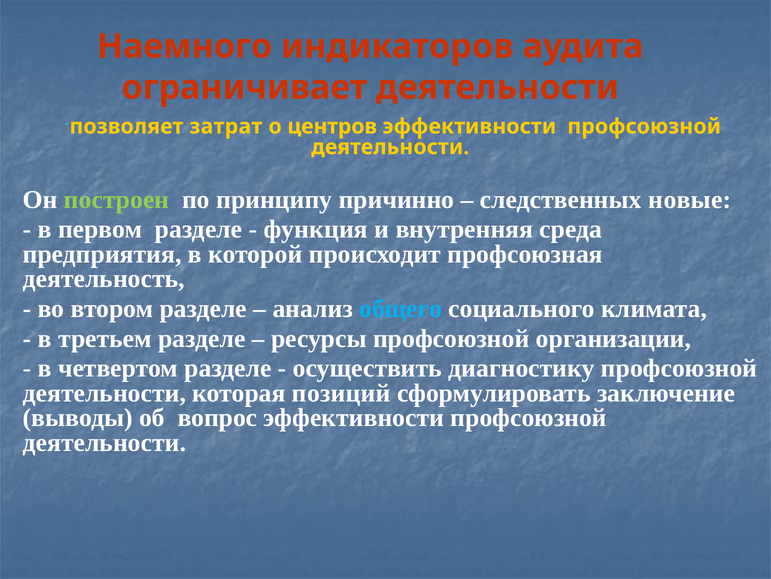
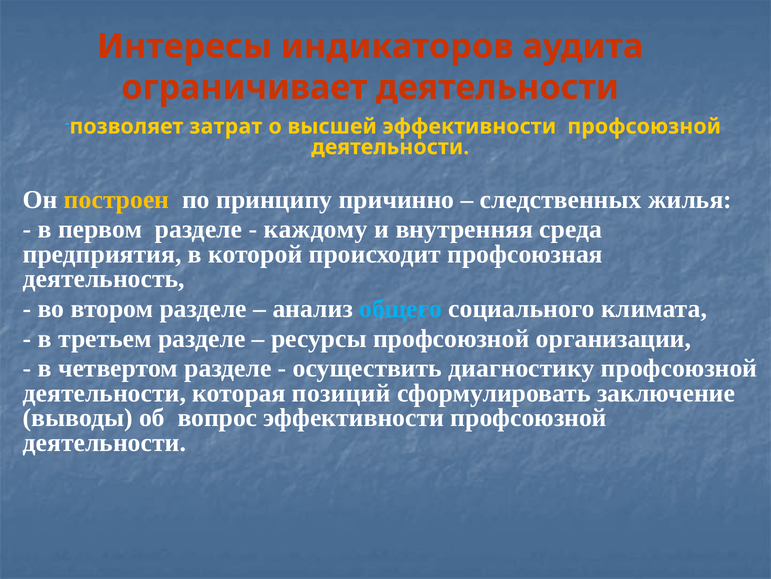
Наемного: Наемного -> Интересы (184, 46)
центров: центров -> высшей (332, 126)
построен colour: light green -> yellow (117, 199)
новые: новые -> жилья (690, 199)
функция: функция -> каждому (316, 229)
